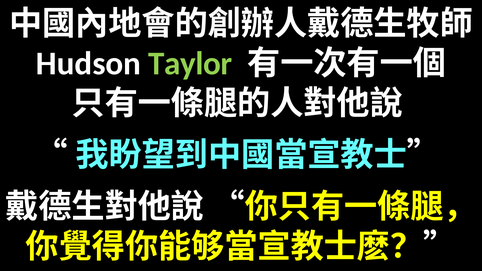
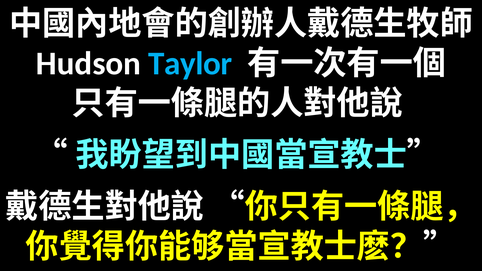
Taylor colour: light green -> light blue (190, 64)
